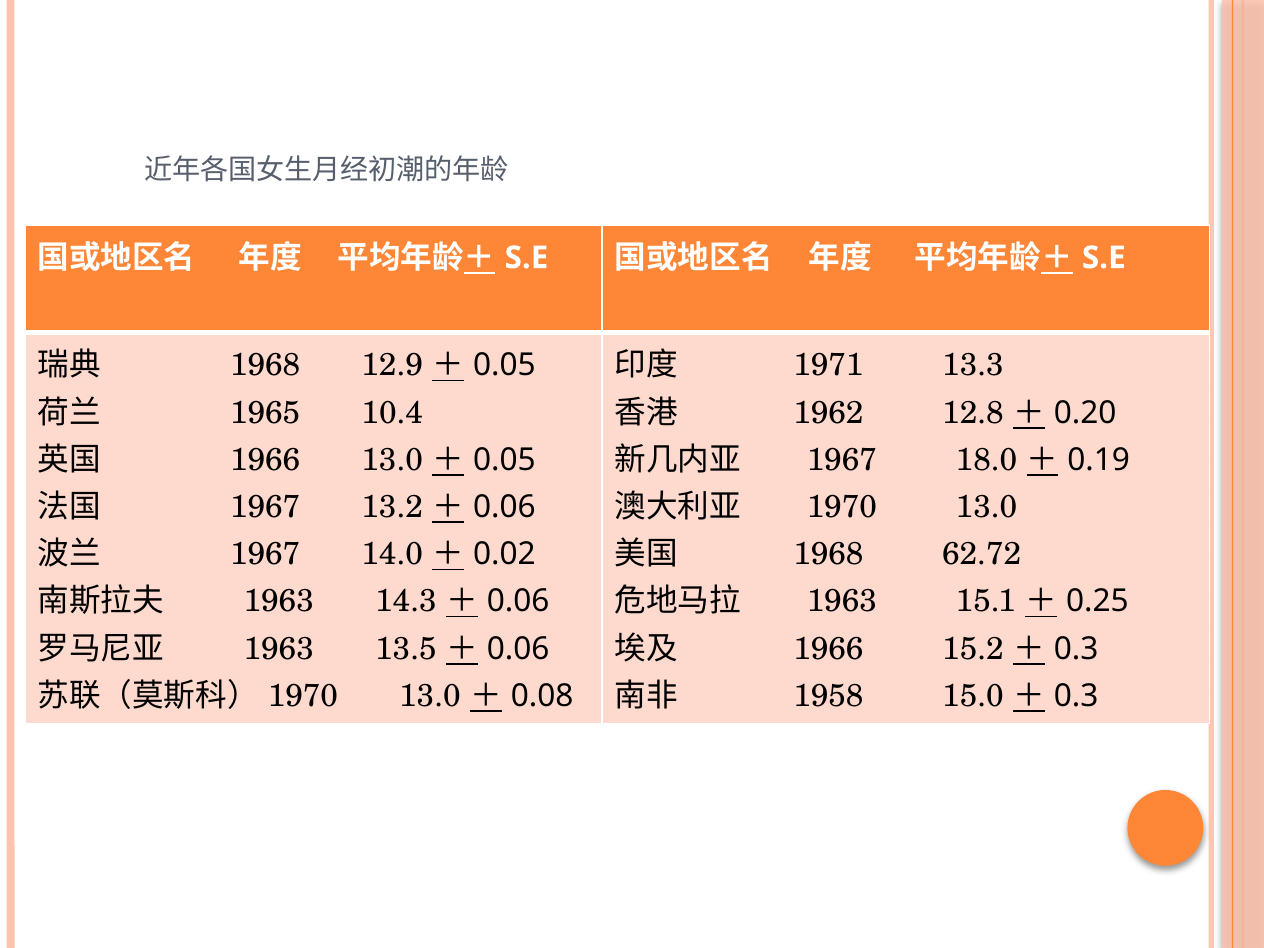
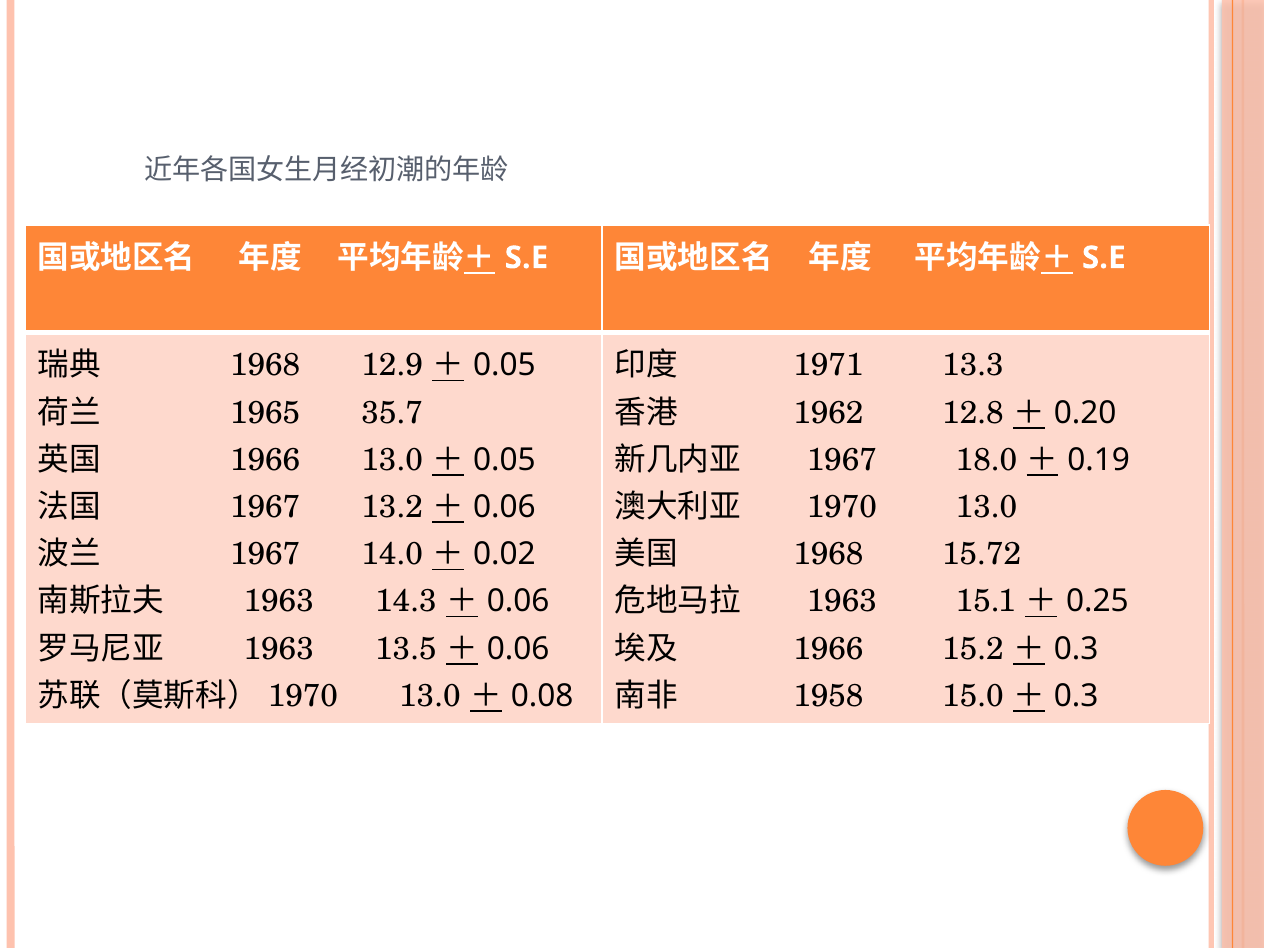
10.4: 10.4 -> 35.7 (392, 413)
62.72: 62.72 -> 15.72 (982, 554)
